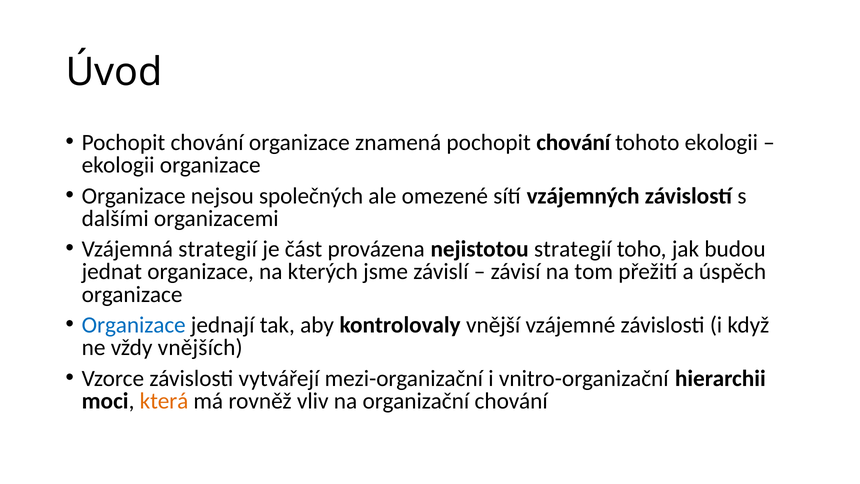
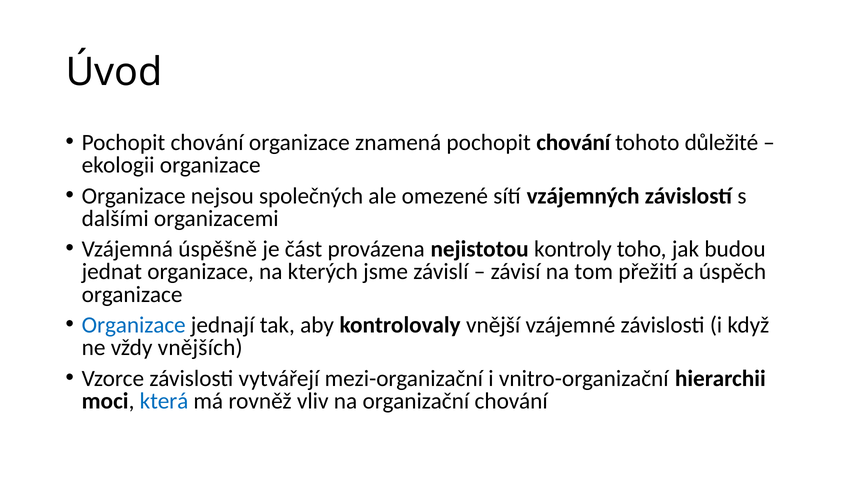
tohoto ekologii: ekologii -> důležité (721, 142)
Vzájemná strategií: strategií -> úspěšně (218, 249)
nejistotou strategií: strategií -> kontroly (573, 249)
která colour: orange -> blue (164, 401)
